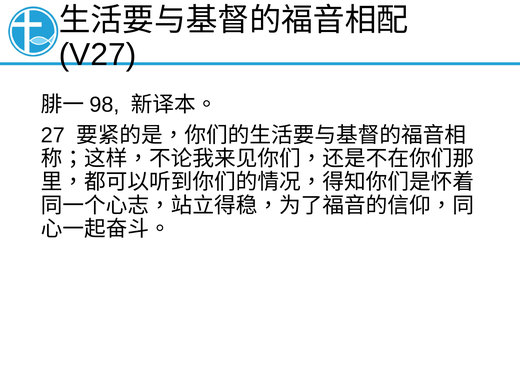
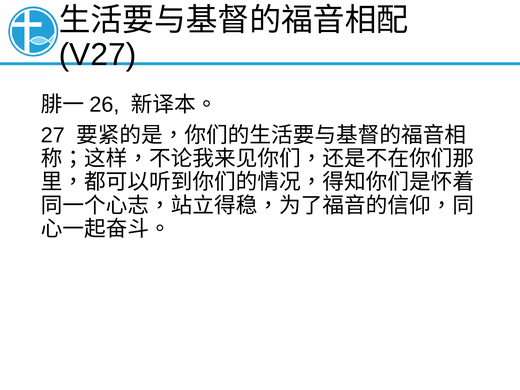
98: 98 -> 26 (105, 105)
